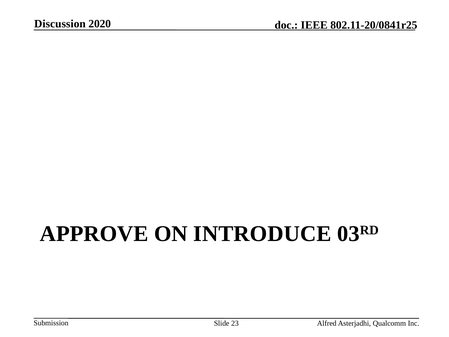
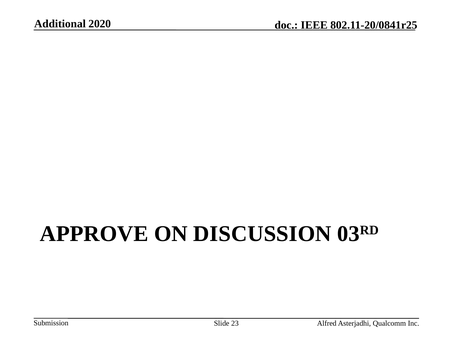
Discussion: Discussion -> Additional (60, 24)
INTRODUCE: INTRODUCE -> DISCUSSION (262, 234)
